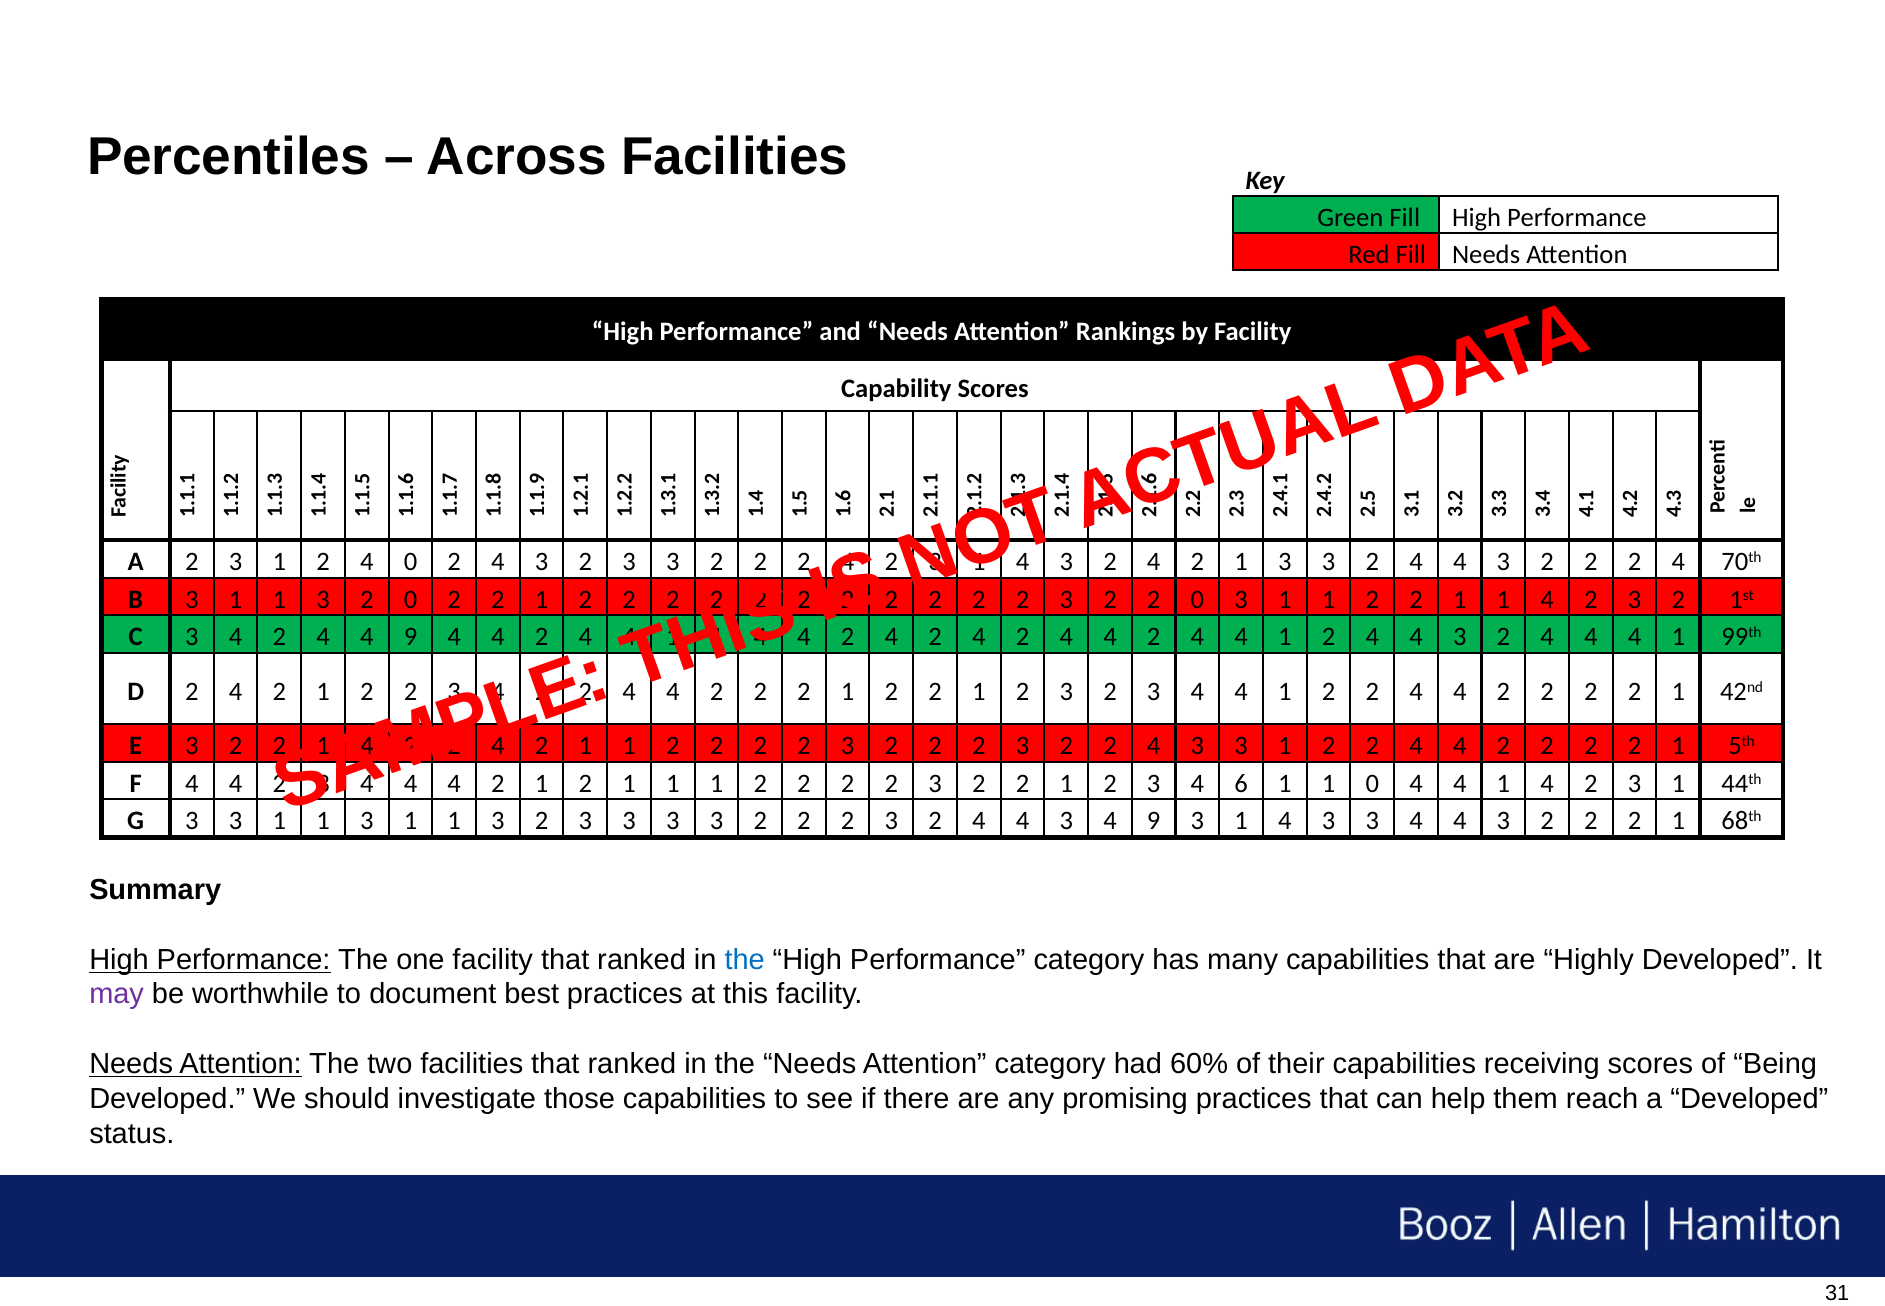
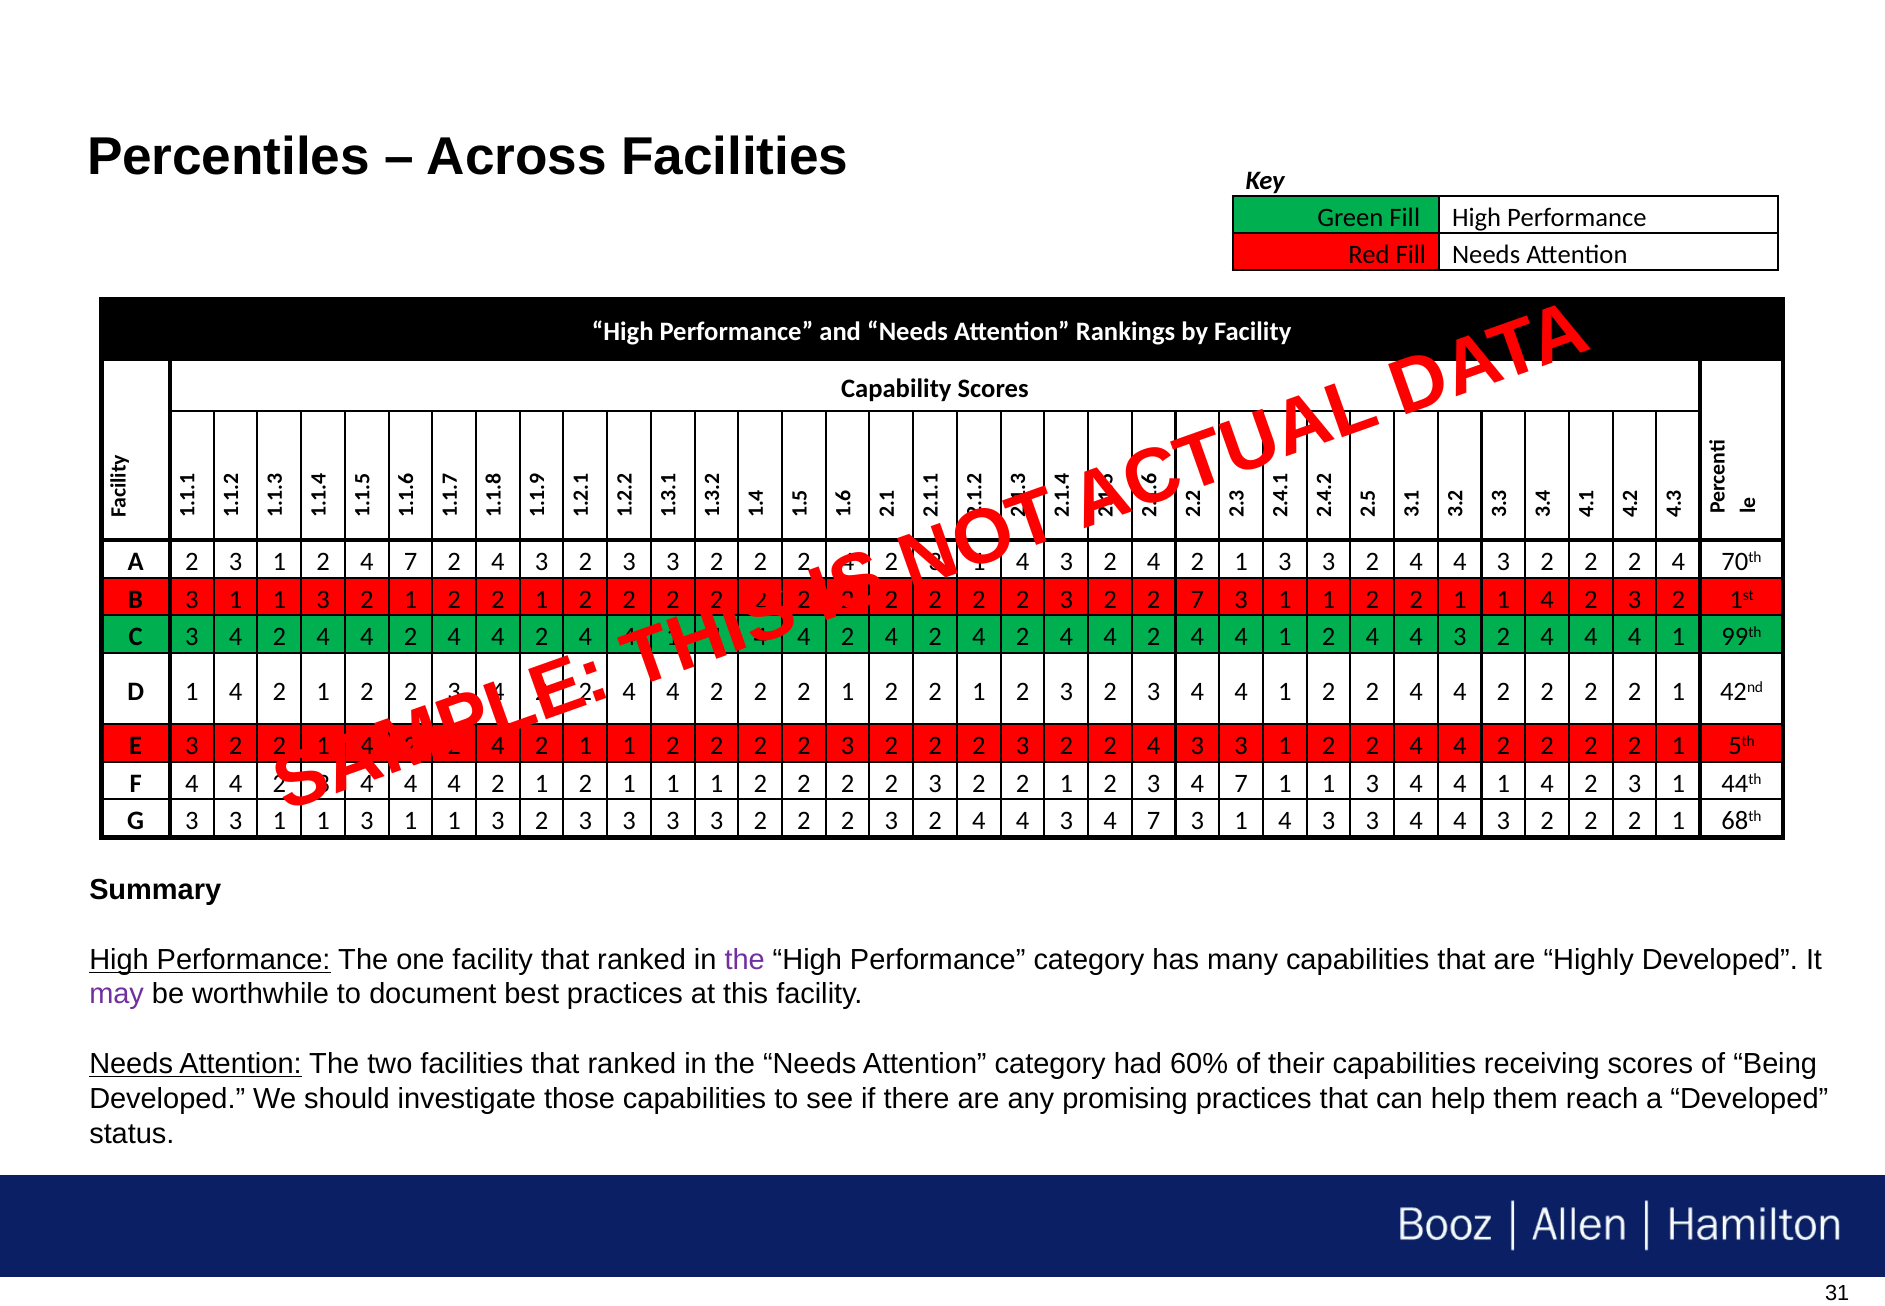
2 4 0: 0 -> 7 (410, 561)
3 2 0: 0 -> 1 (410, 599)
2 2 0: 0 -> 7 (1197, 599)
9: 9 -> 2 (410, 637)
D 2: 2 -> 1 (192, 691)
2 3 4 6: 6 -> 7 (1241, 783)
0: 0 -> 3 (1372, 783)
4 3 4 9: 9 -> 7 (1154, 821)
the colour: blue -> purple (745, 959)
